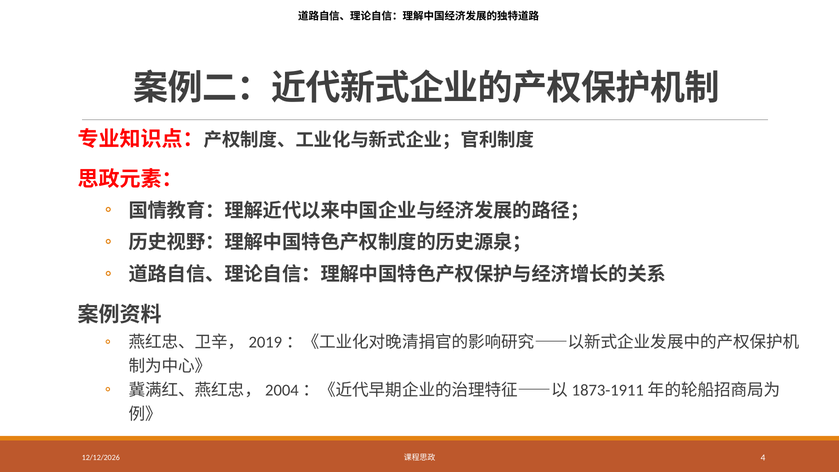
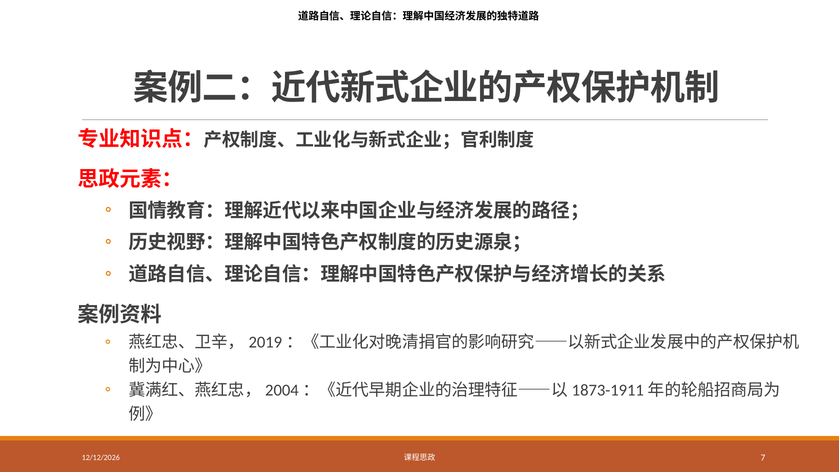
4: 4 -> 7 (763, 458)
